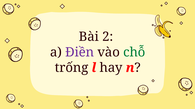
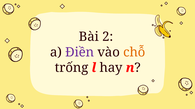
chỗ colour: green -> orange (134, 53)
